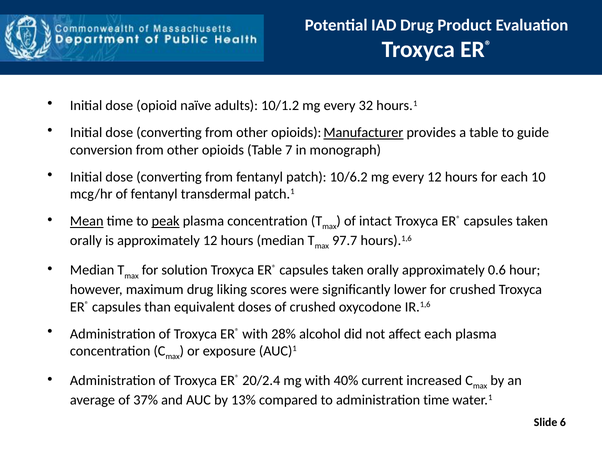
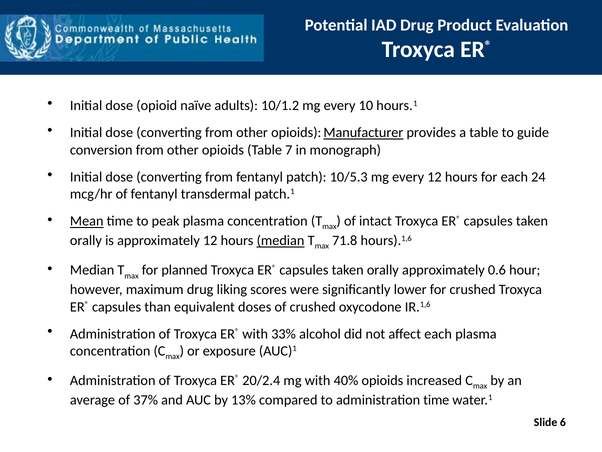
32: 32 -> 10 (366, 106)
10/6.2: 10/6.2 -> 10/5.3 (349, 177)
10: 10 -> 24 (538, 177)
peak underline: present -> none (166, 221)
median underline: none -> present (281, 240)
97.7: 97.7 -> 71.8 (345, 240)
solution: solution -> planned (185, 270)
28%: 28% -> 33% (284, 334)
40% current: current -> opioids (382, 380)
